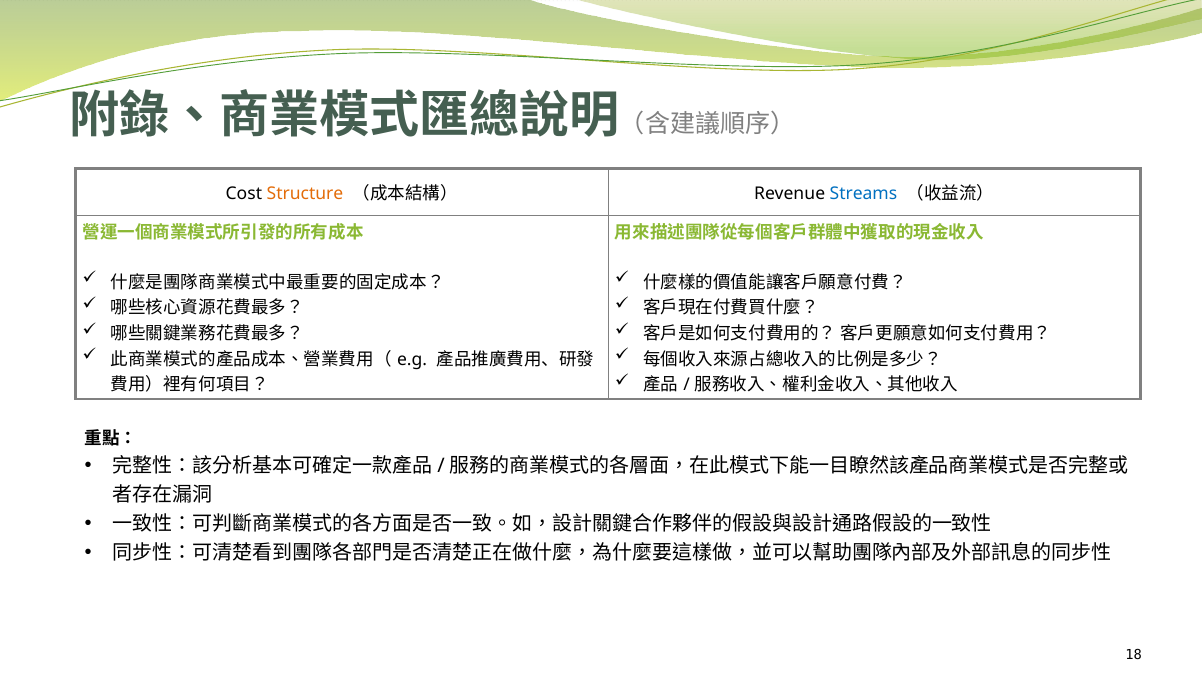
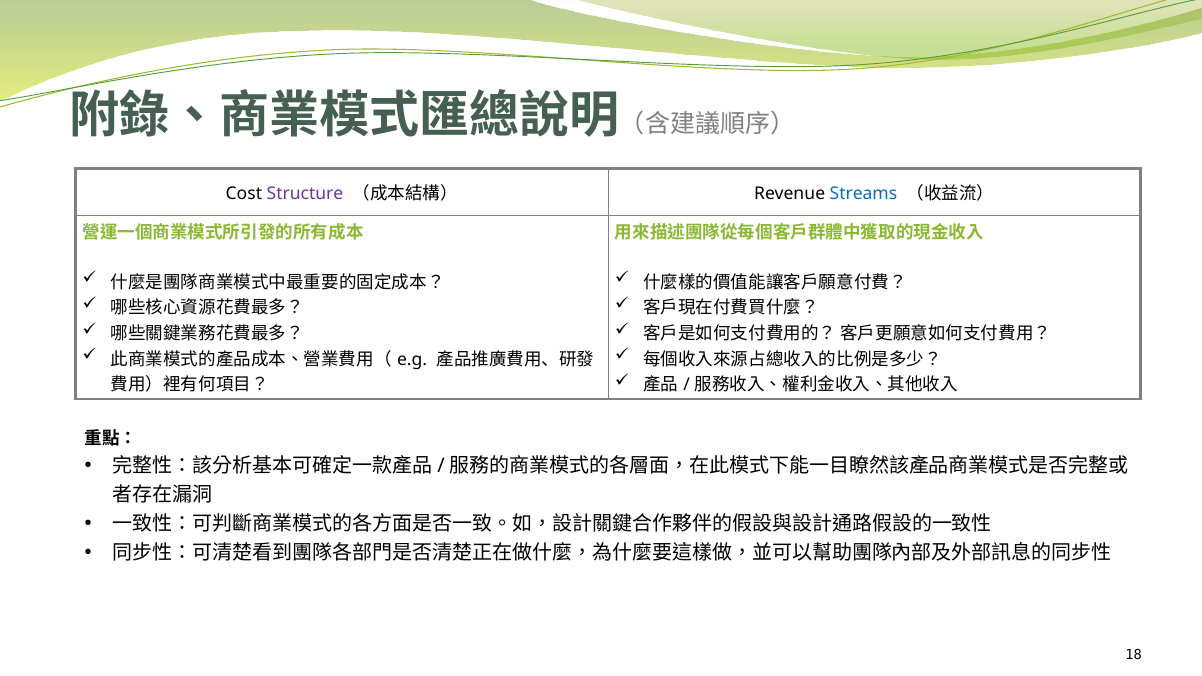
Structure colour: orange -> purple (305, 194)
